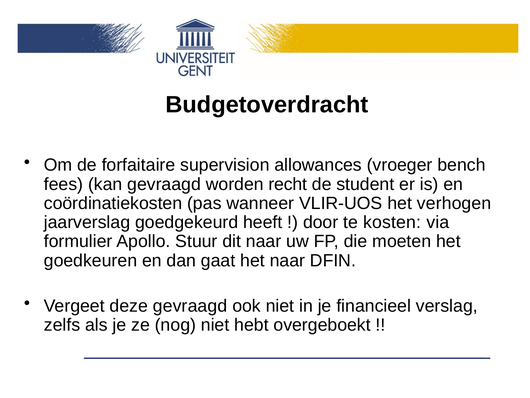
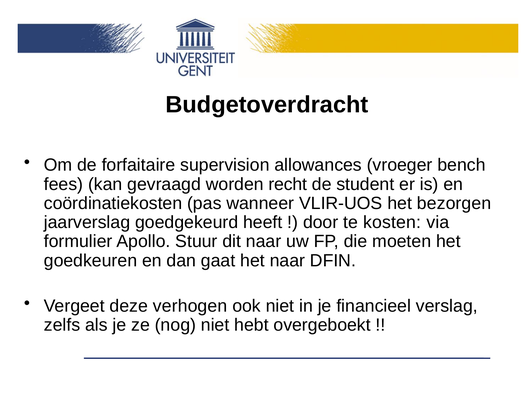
verhogen: verhogen -> bezorgen (454, 203)
deze gevraagd: gevraagd -> verhogen (190, 305)
